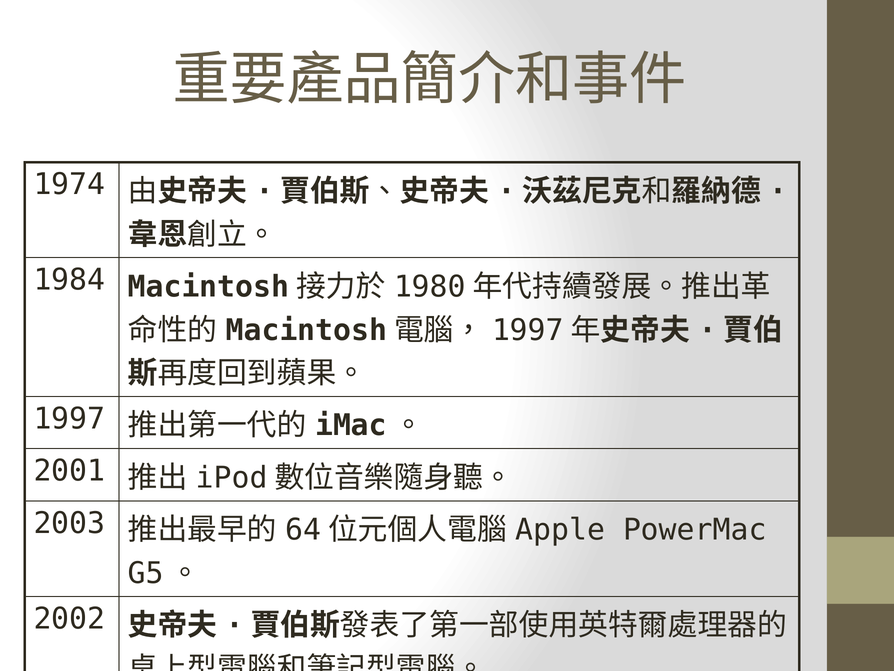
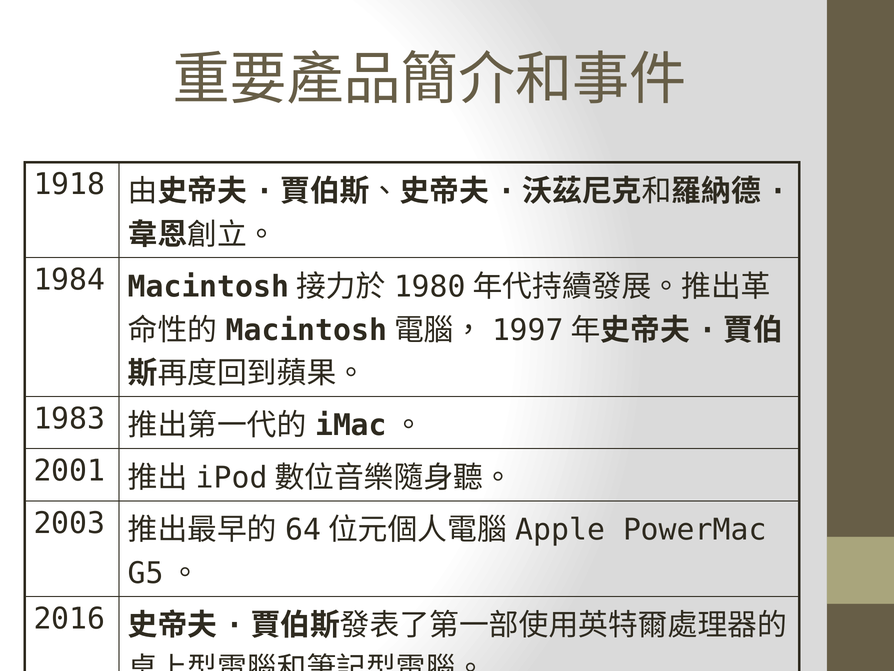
1974: 1974 -> 1918 (69, 184)
1997: 1997 -> 1983 (69, 418)
2002: 2002 -> 2016 (69, 618)
